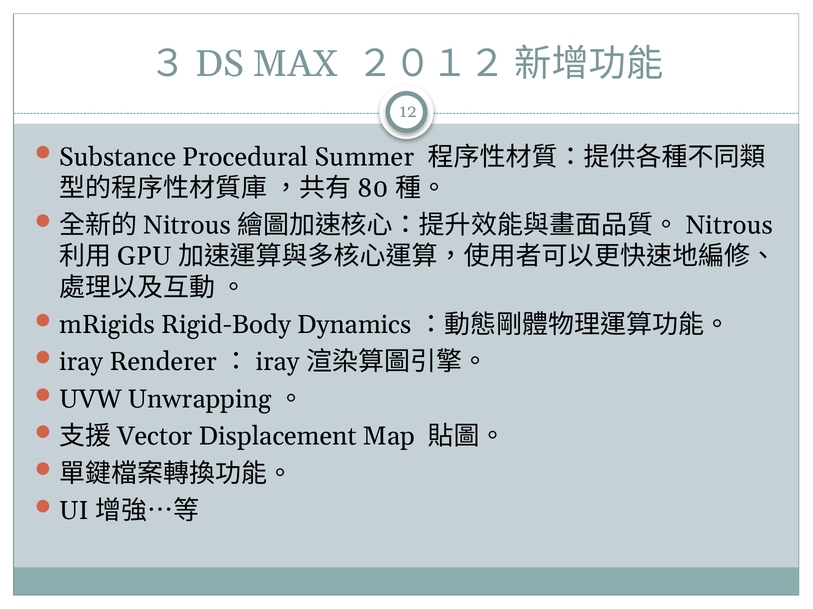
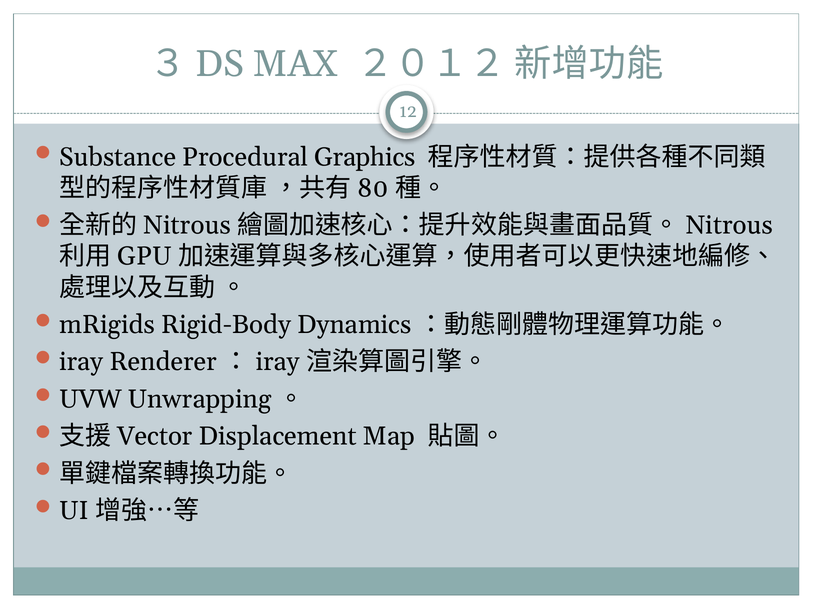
Summer: Summer -> Graphics (365, 157)
